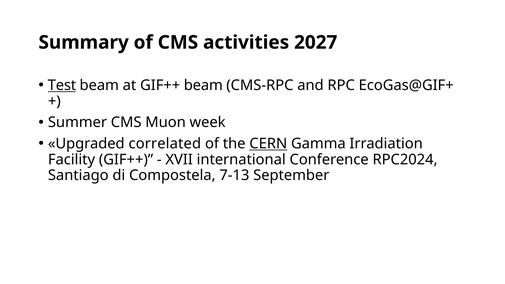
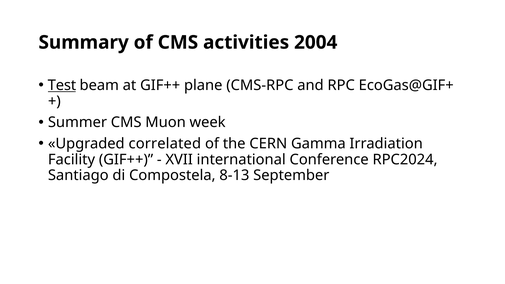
2027: 2027 -> 2004 (316, 42)
GIF++ beam: beam -> plane (203, 85)
CERN underline: present -> none (268, 144)
7-13: 7-13 -> 8-13 (234, 175)
